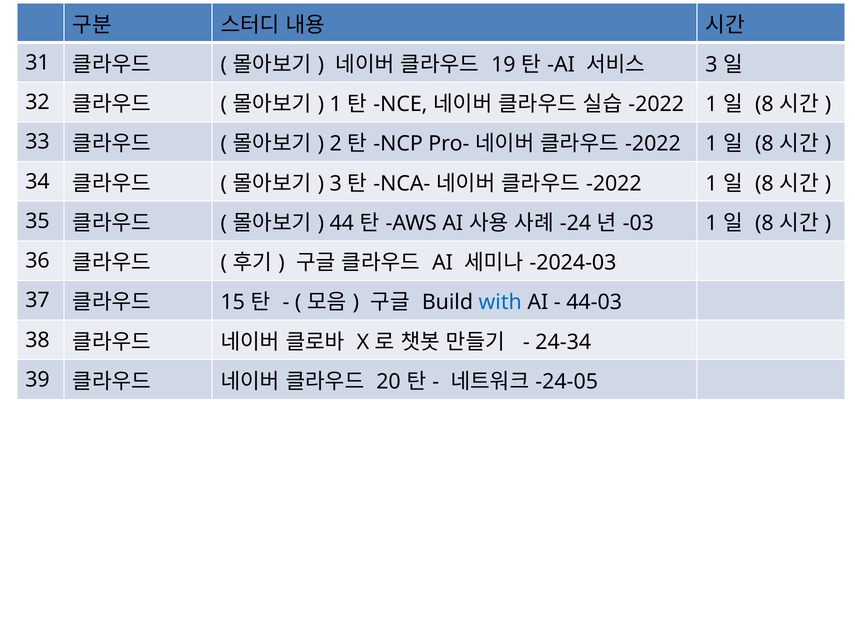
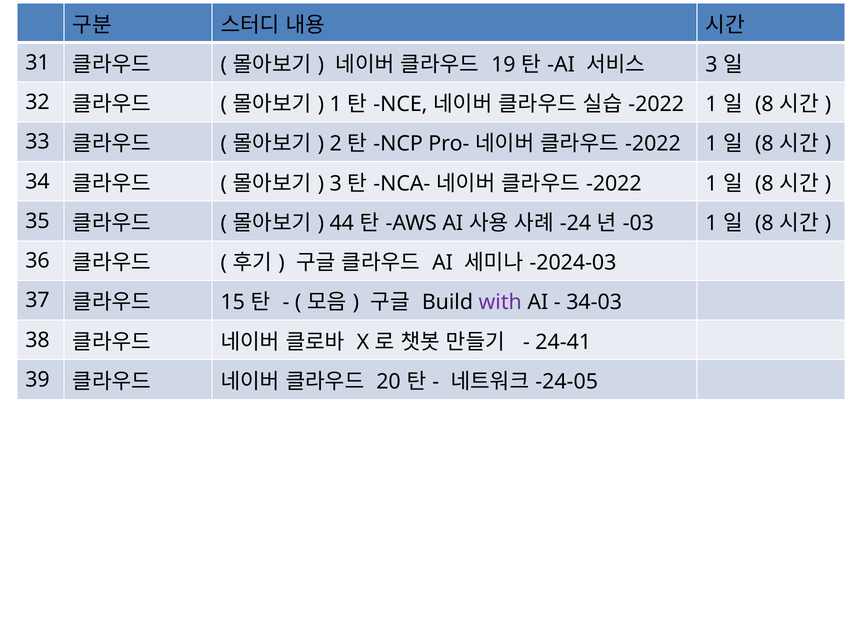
with colour: blue -> purple (500, 303)
44-03: 44-03 -> 34-03 (594, 303)
24-34: 24-34 -> 24-41 (563, 342)
